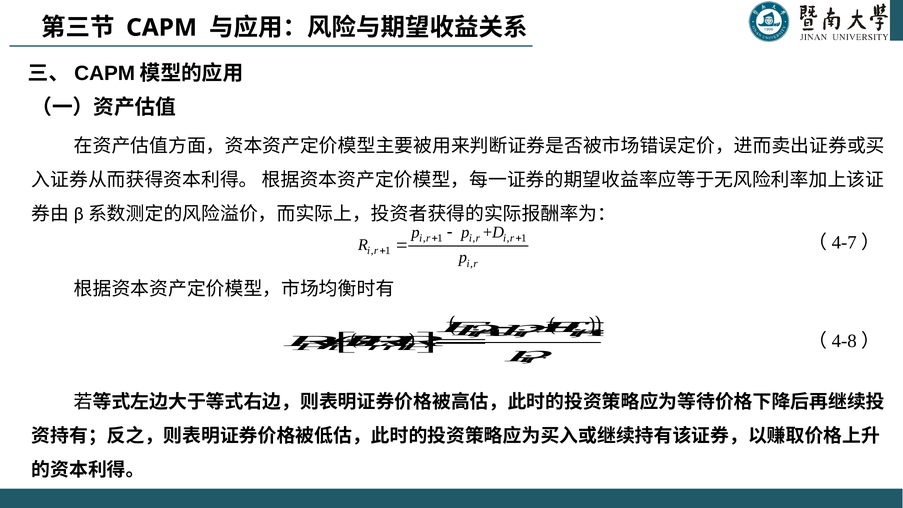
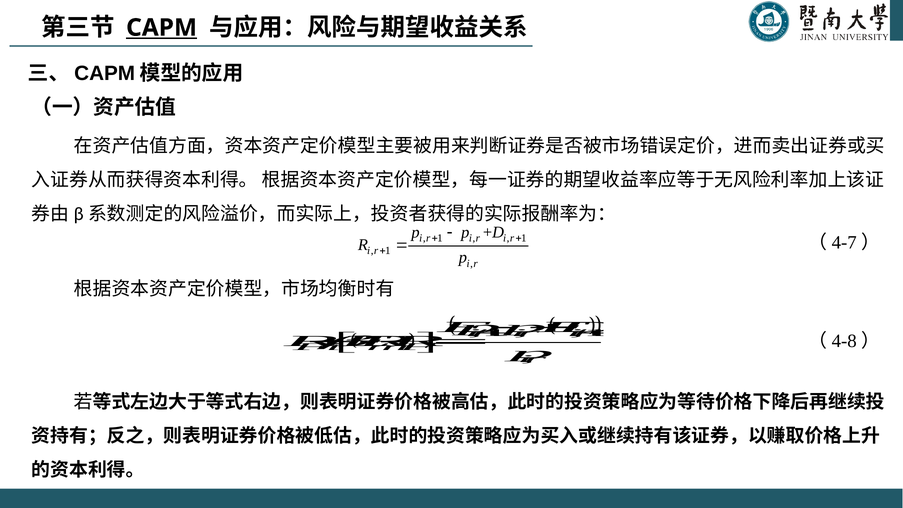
CAPM underline: none -> present (162, 28)
